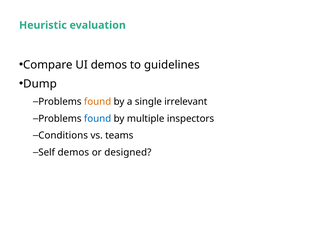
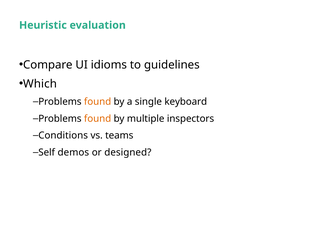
UI demos: demos -> idioms (109, 65)
Dump: Dump -> Which (40, 84)
irrelevant: irrelevant -> keyboard (186, 102)
found colour: blue -> orange (98, 119)
